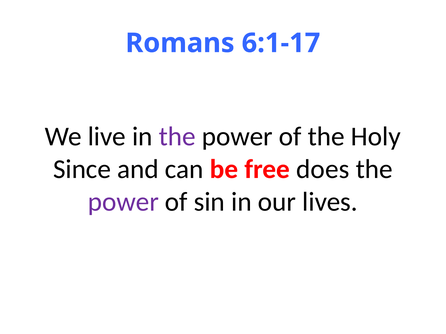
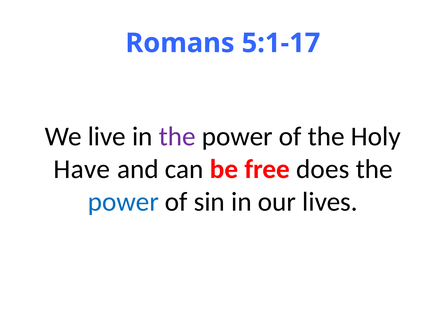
6:1-17: 6:1-17 -> 5:1-17 (281, 43)
Since: Since -> Have (82, 170)
power colour: purple -> blue (123, 202)
